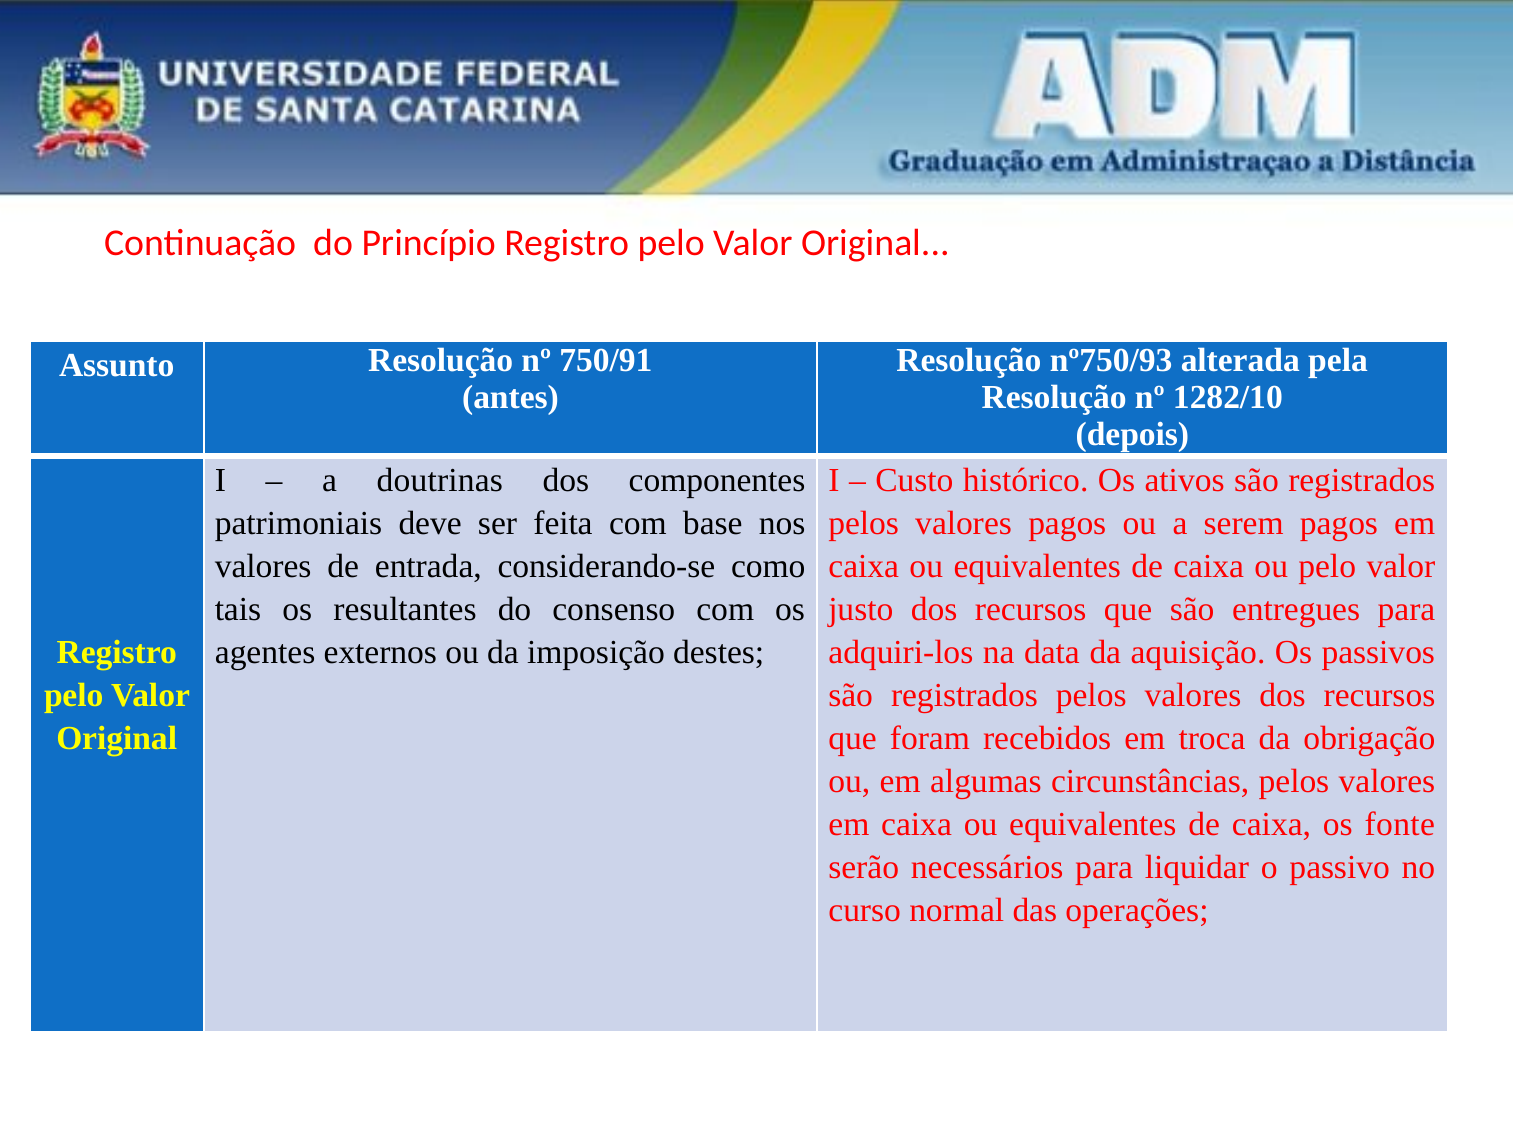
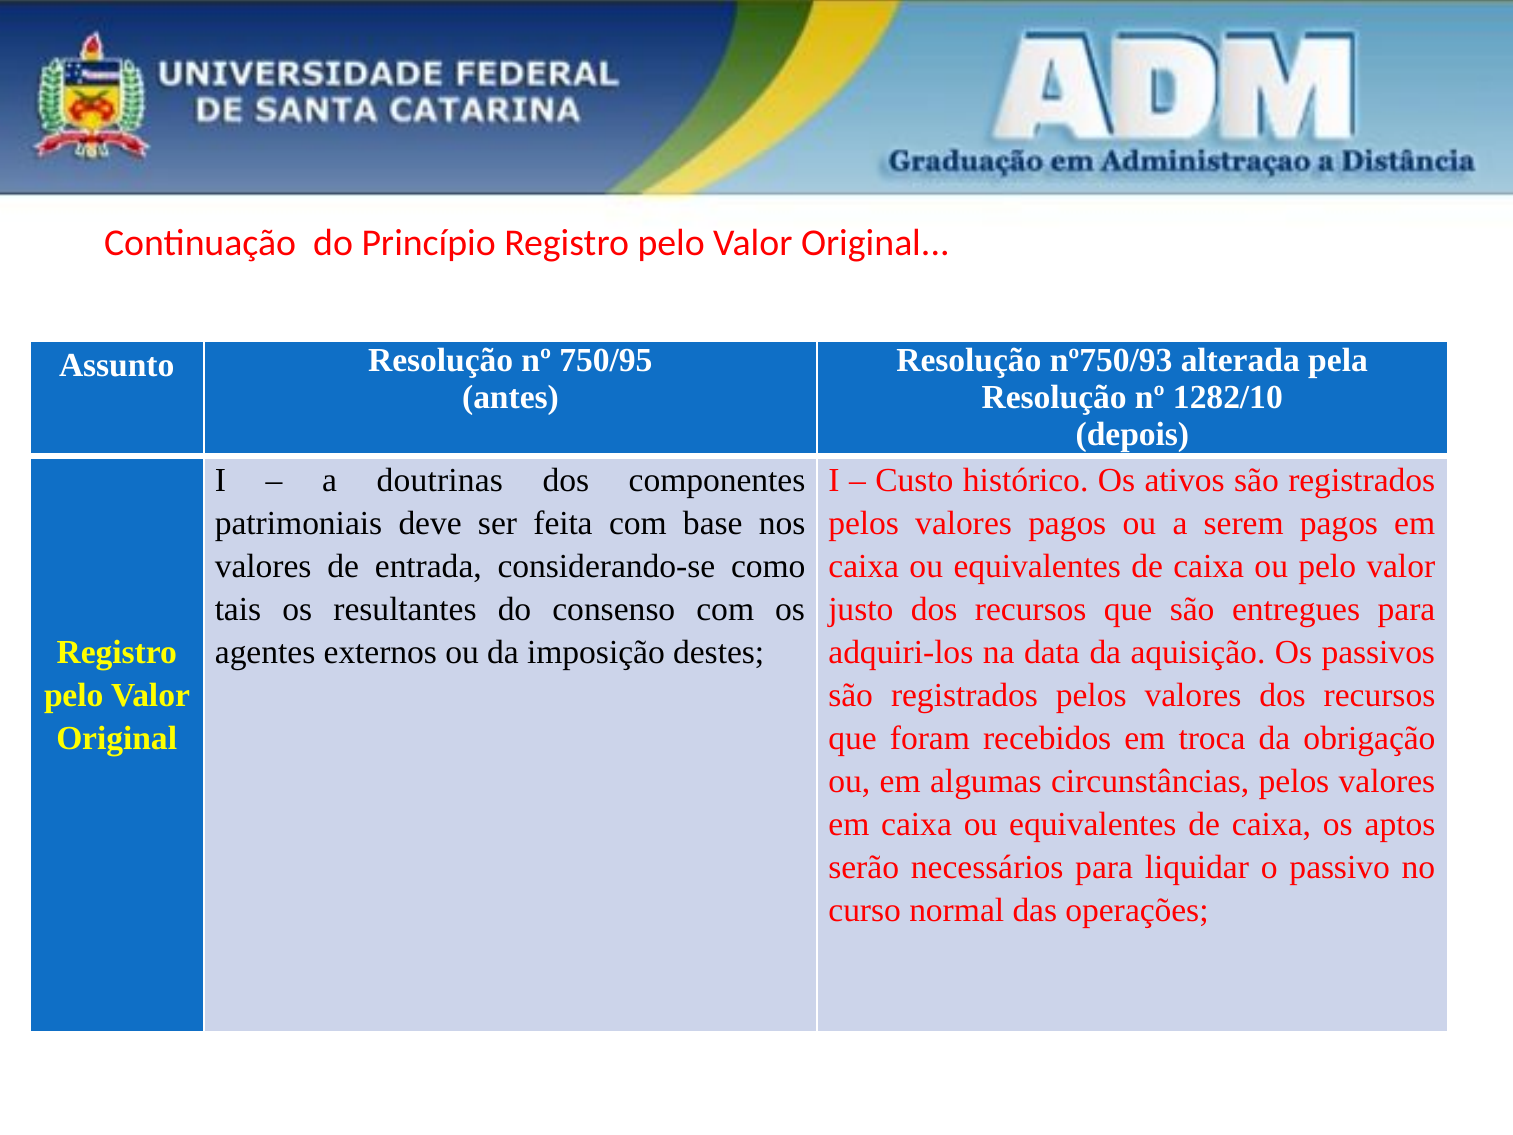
750/91: 750/91 -> 750/95 (606, 360)
fonte: fonte -> aptos (1400, 824)
